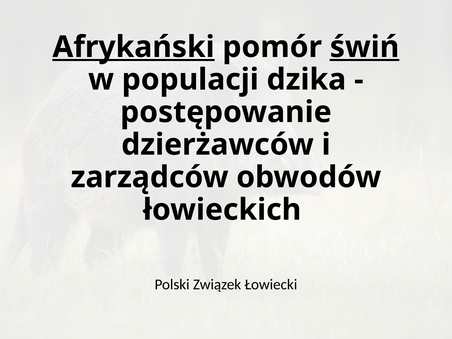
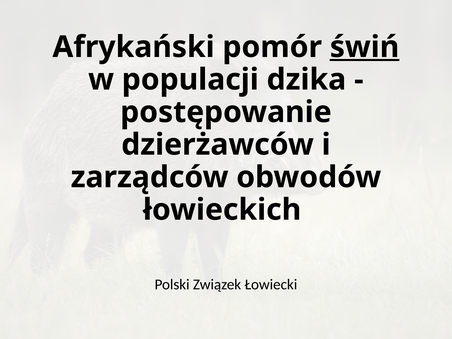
Afrykański underline: present -> none (134, 47)
